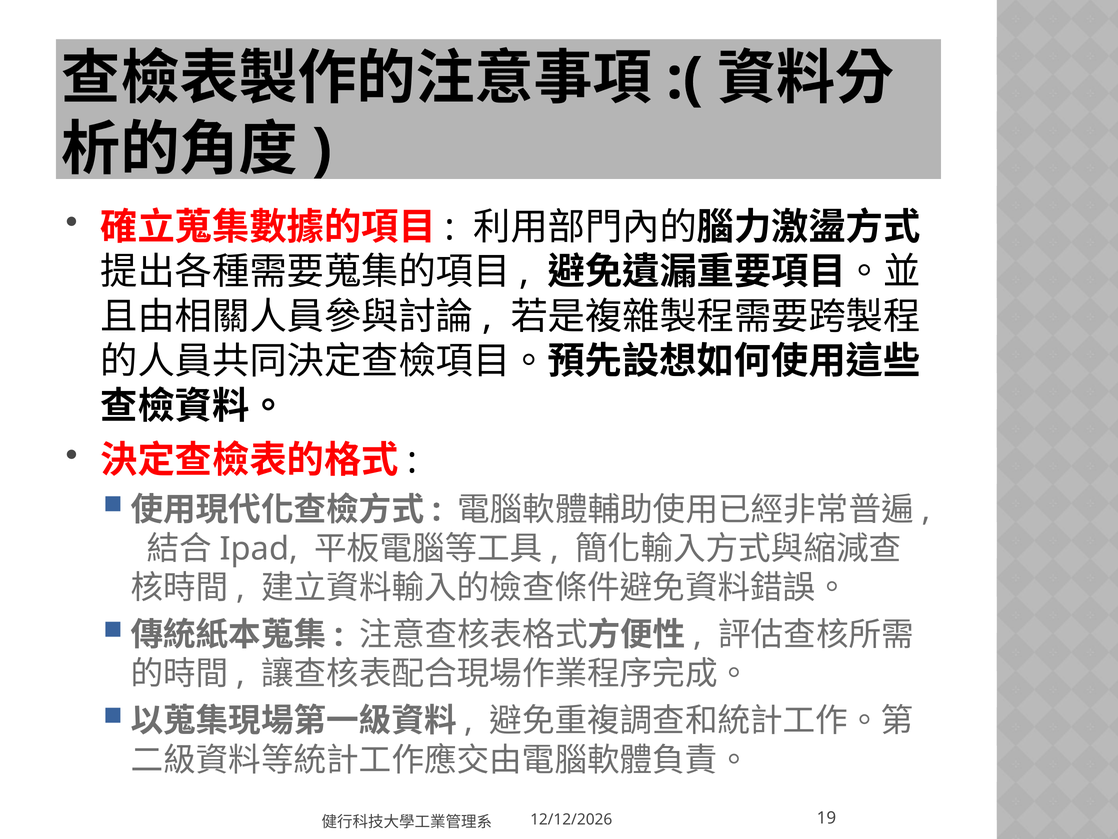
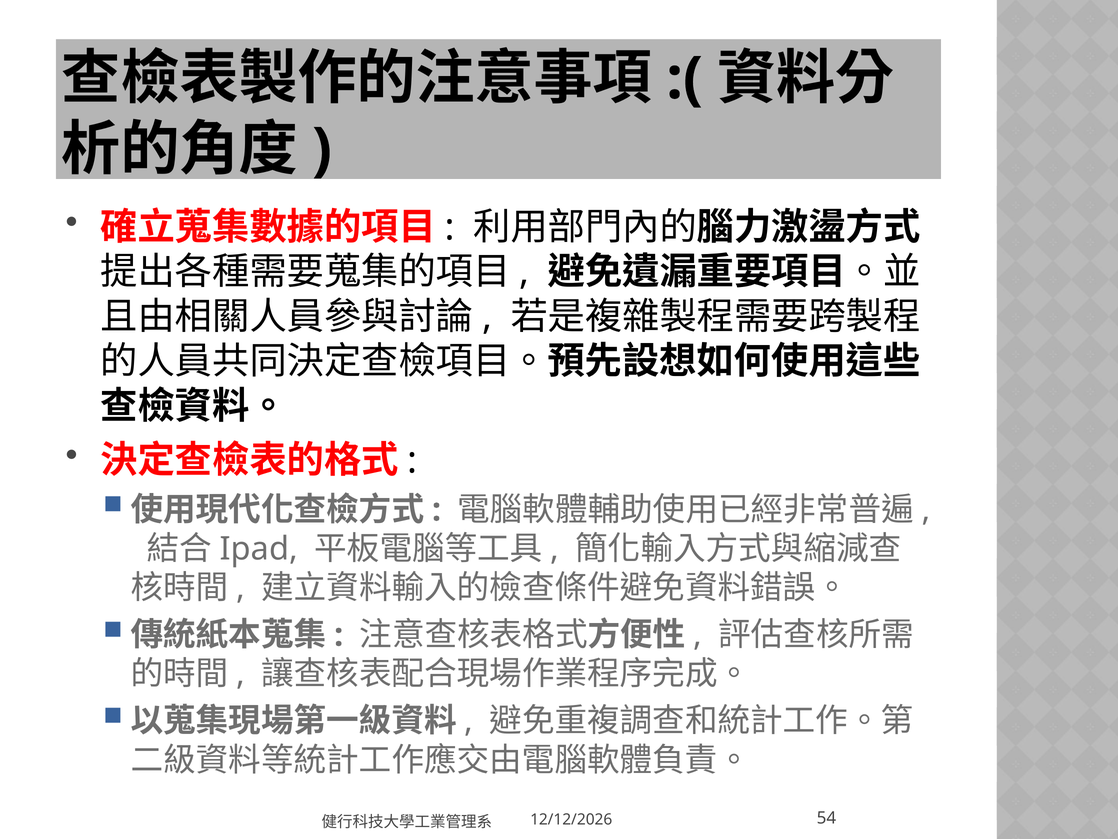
19: 19 -> 54 (826, 818)
